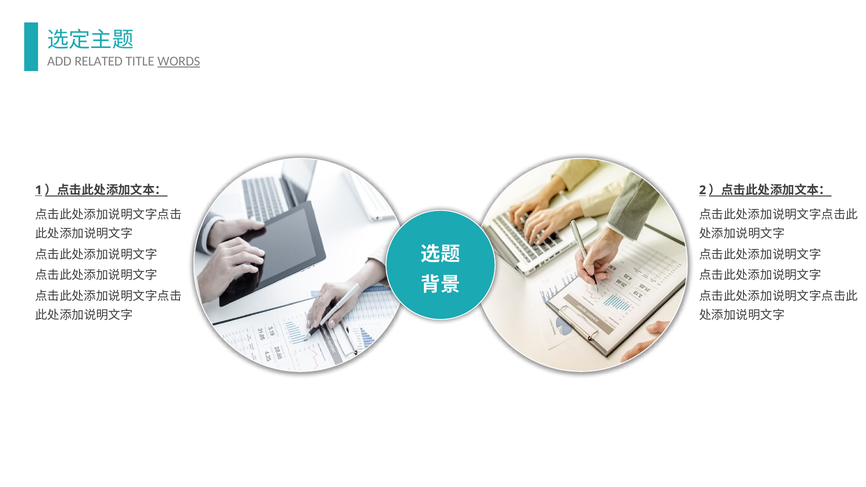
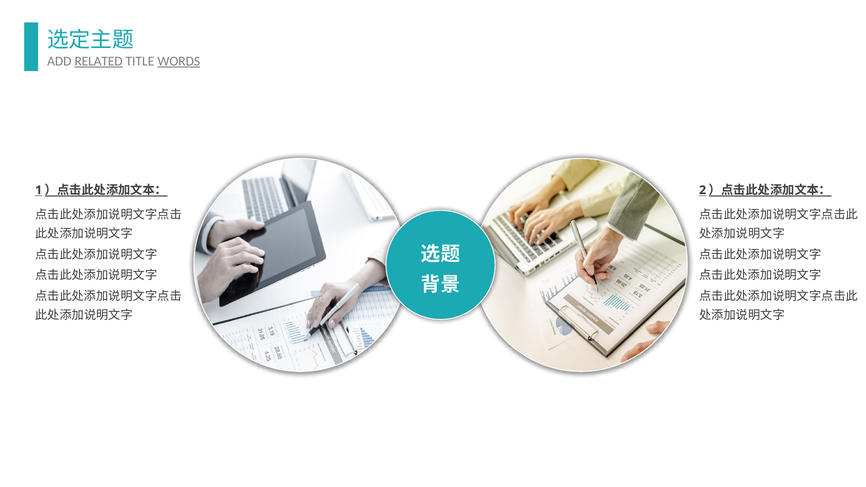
RELATED underline: none -> present (99, 61)
